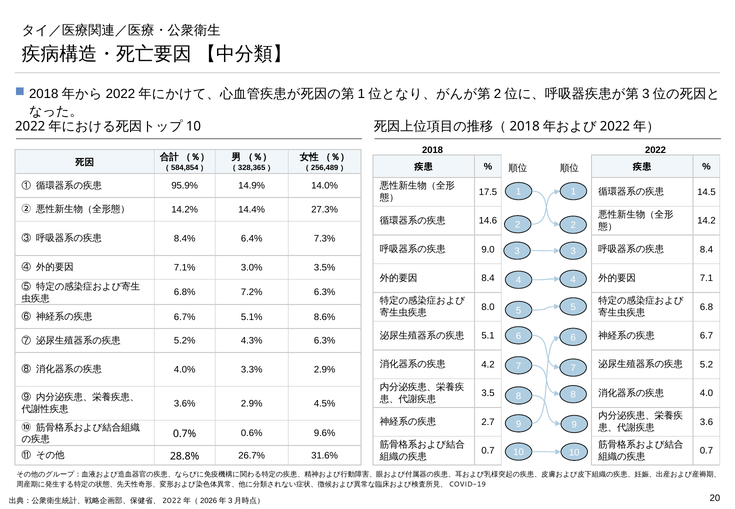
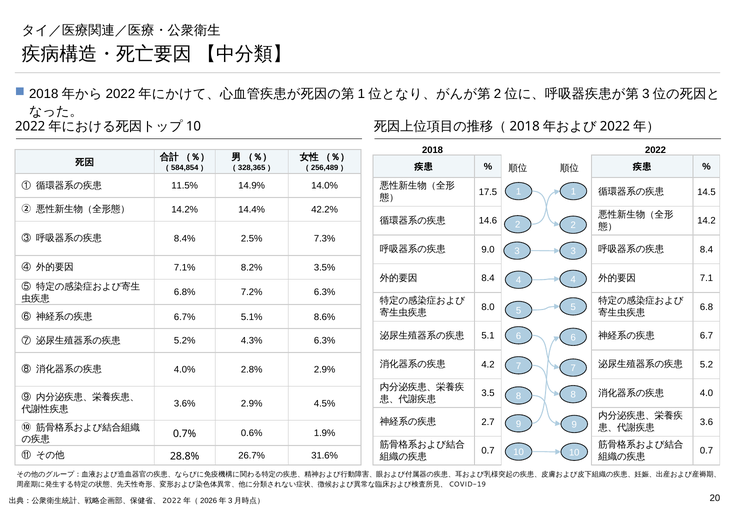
95.9%: 95.9% -> 11.5% (185, 186)
27.3%: 27.3% -> 42.2% (325, 210)
6.4%: 6.4% -> 2.5% (252, 239)
3.0%: 3.0% -> 8.2% (252, 268)
3.3%: 3.3% -> 2.8% (252, 370)
9.6%: 9.6% -> 1.9% (325, 433)
